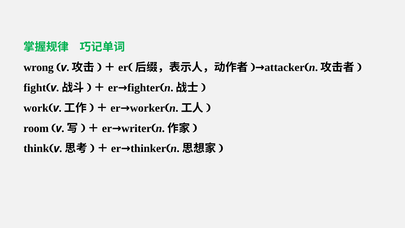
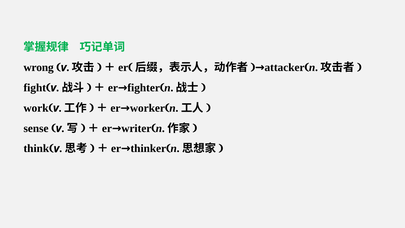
room: room -> sense (36, 128)
